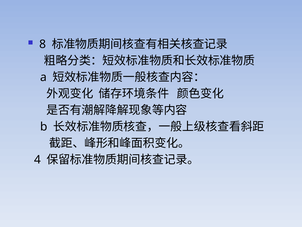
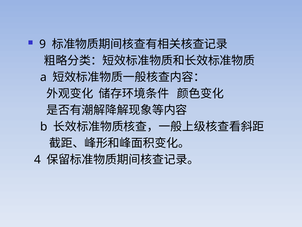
8: 8 -> 9 (43, 44)
